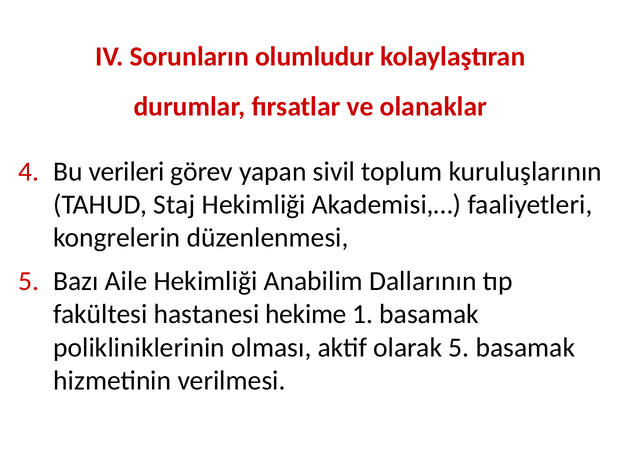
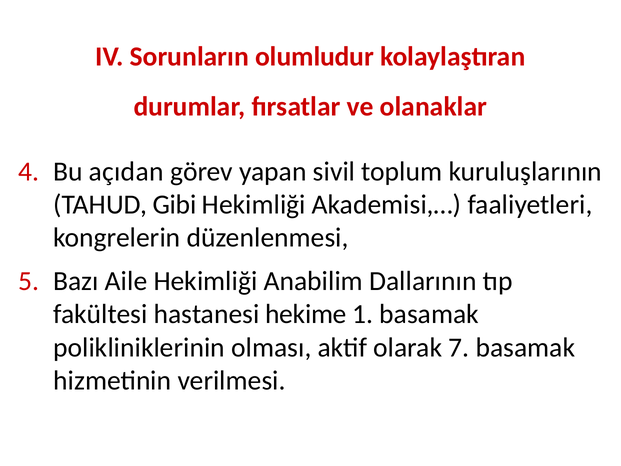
verileri: verileri -> açıdan (126, 171)
Staj: Staj -> Gibi (175, 204)
olarak 5: 5 -> 7 (459, 347)
